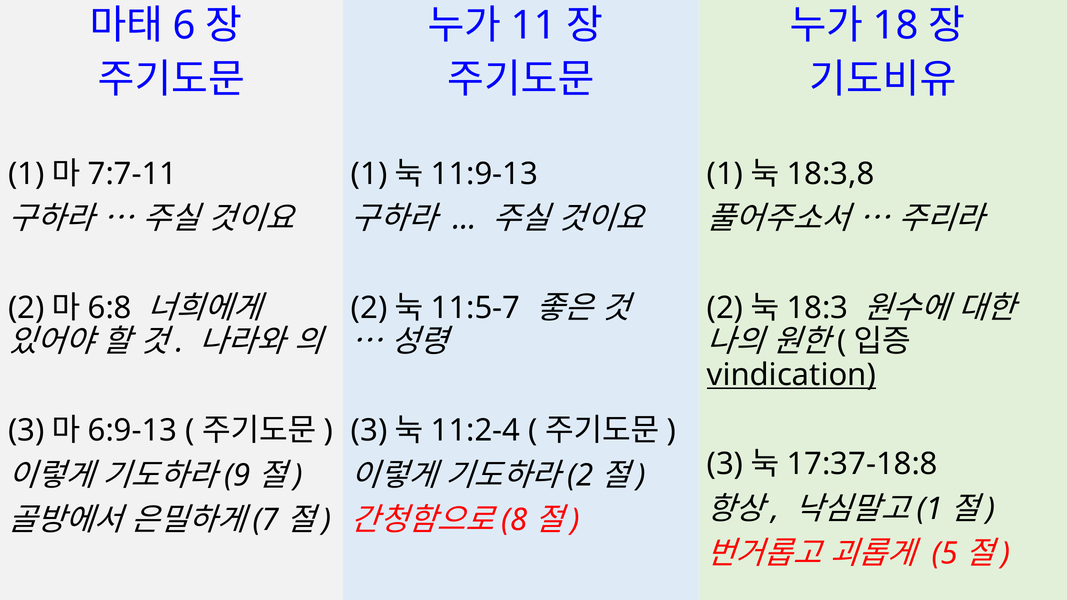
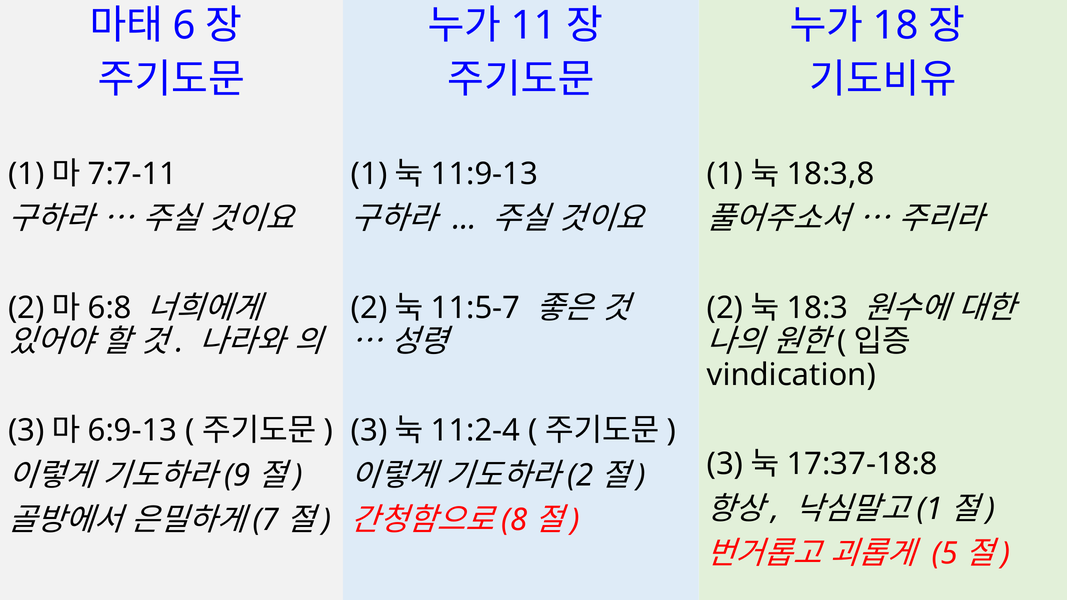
vindication underline: present -> none (791, 375)
